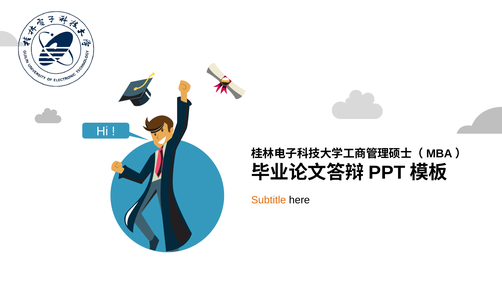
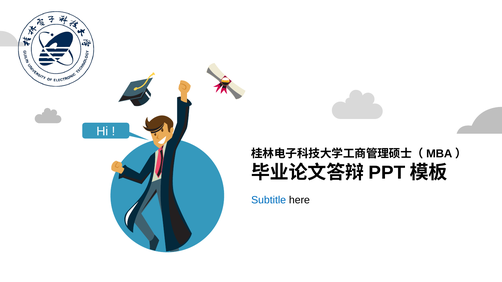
Subtitle colour: orange -> blue (269, 200)
